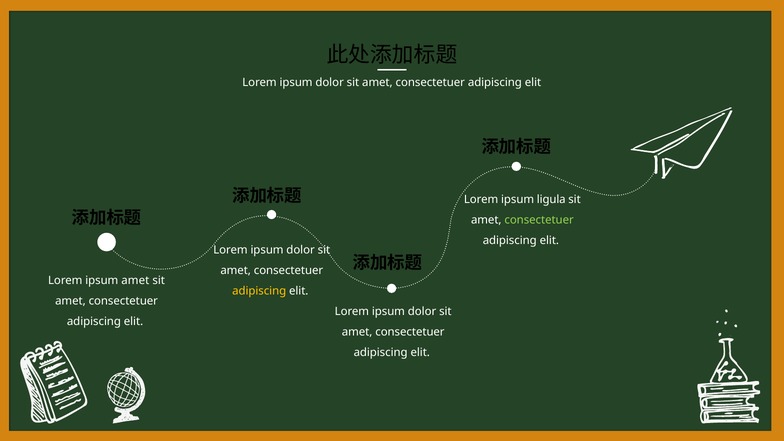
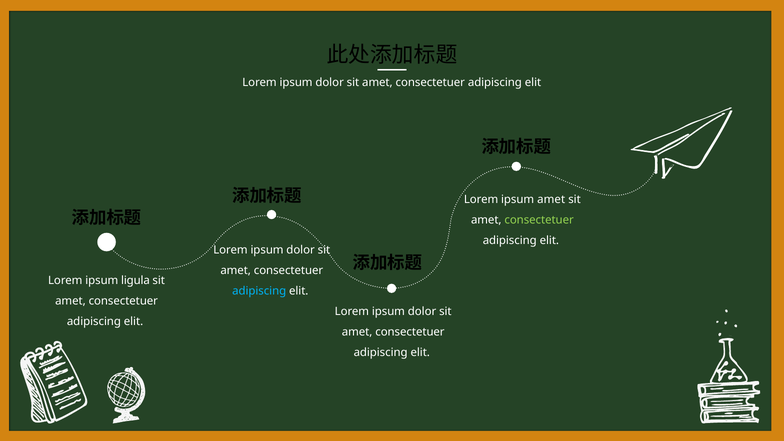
ipsum ligula: ligula -> amet (551, 199)
ipsum amet: amet -> ligula (135, 280)
adipiscing colour: yellow -> light blue (259, 291)
